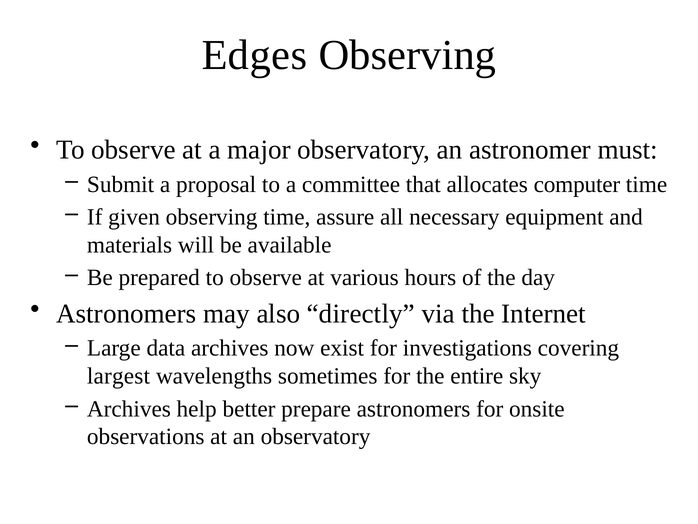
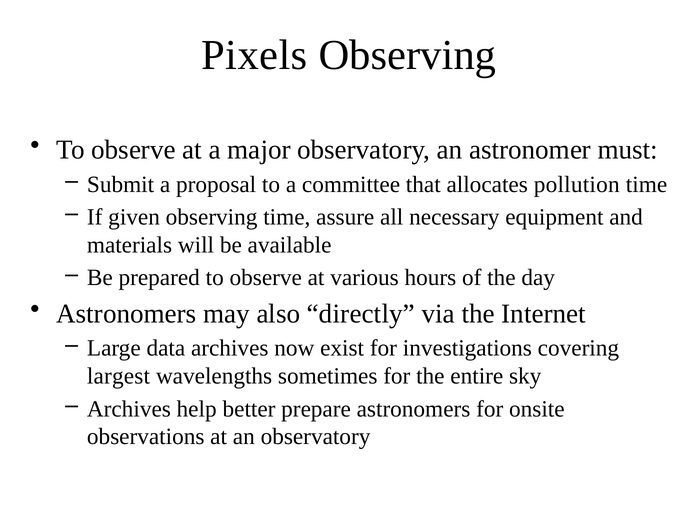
Edges: Edges -> Pixels (254, 55)
computer: computer -> pollution (577, 184)
